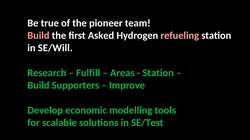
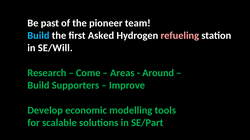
true: true -> past (50, 23)
Build colour: pink -> light blue (38, 36)
Fulfill: Fulfill -> Come (88, 73)
Station: Station -> Around (158, 73)
SE/Test: SE/Test -> SE/Part (147, 123)
